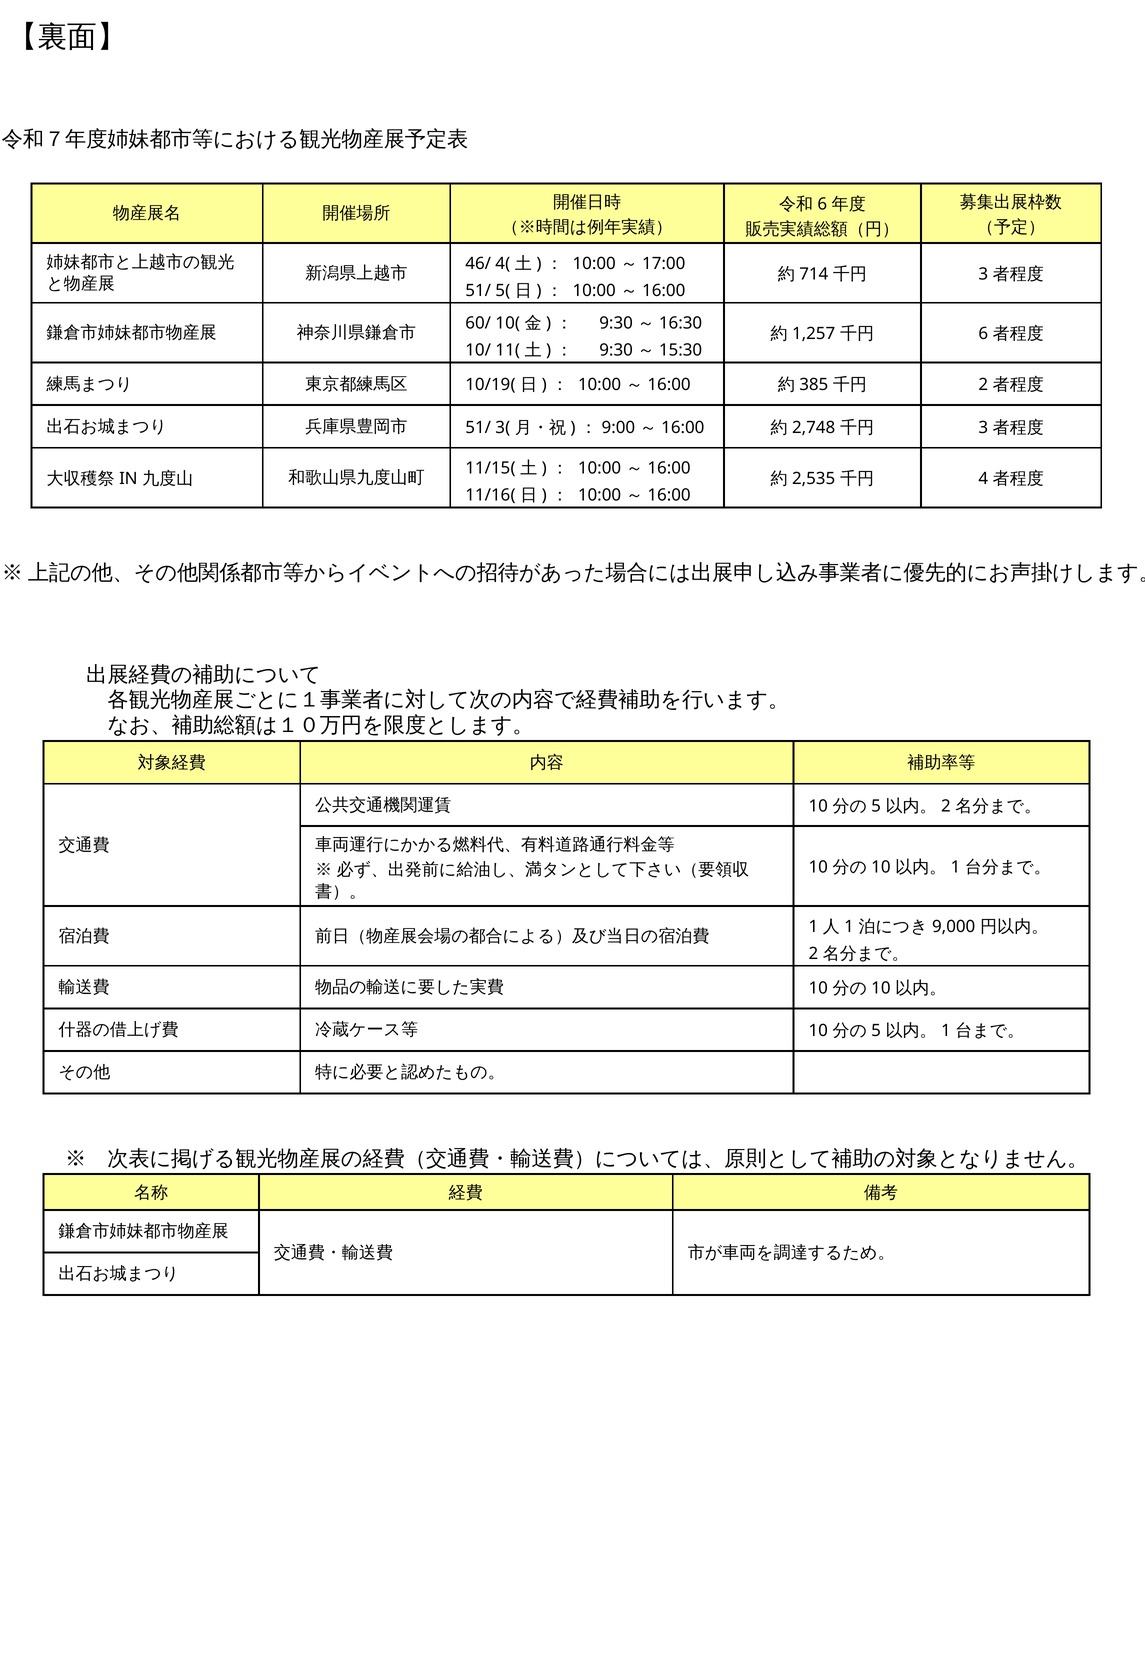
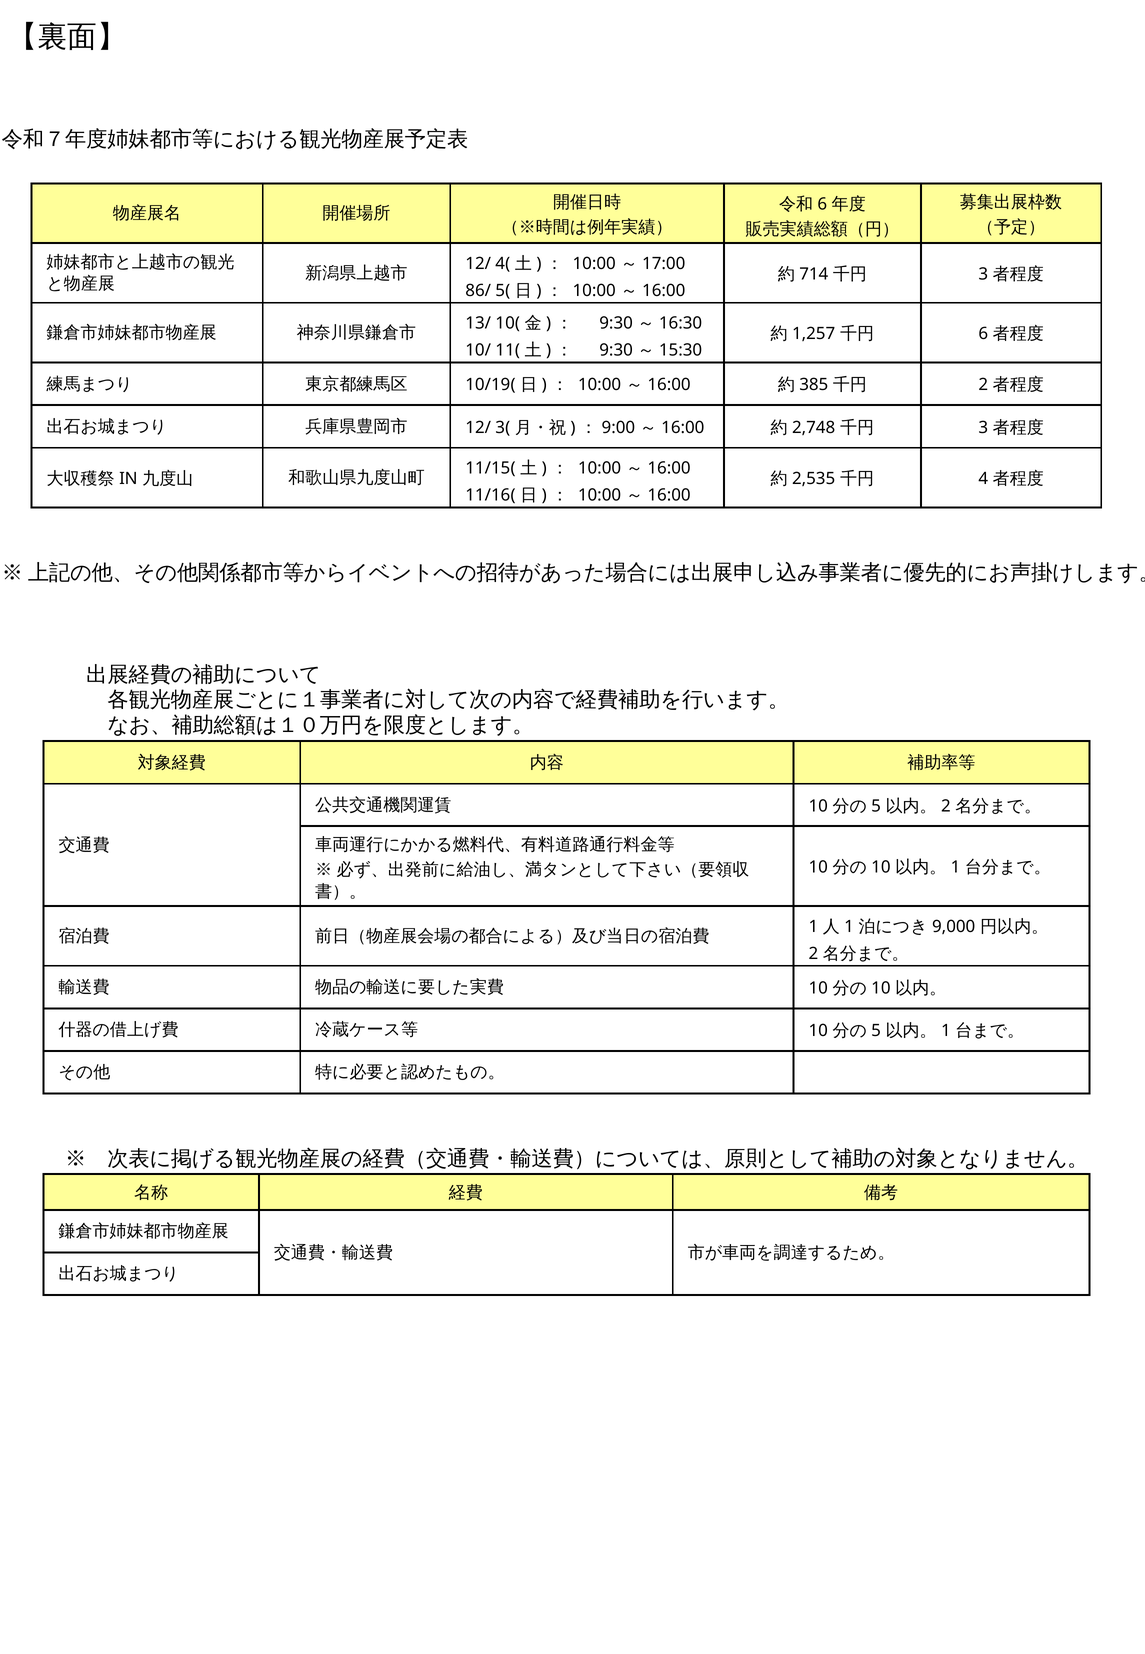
46/: 46/ -> 12/ (478, 264)
51/: 51/ -> 86/ (478, 290)
60/: 60/ -> 13/ (478, 323)
51/: 51/ -> 12/ (478, 427)
